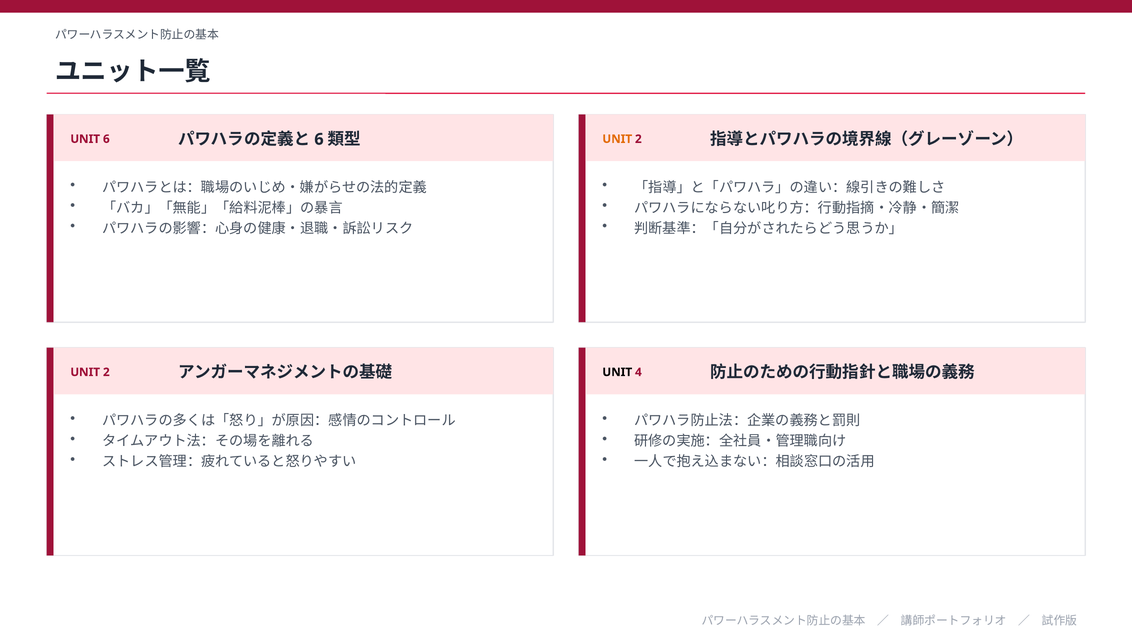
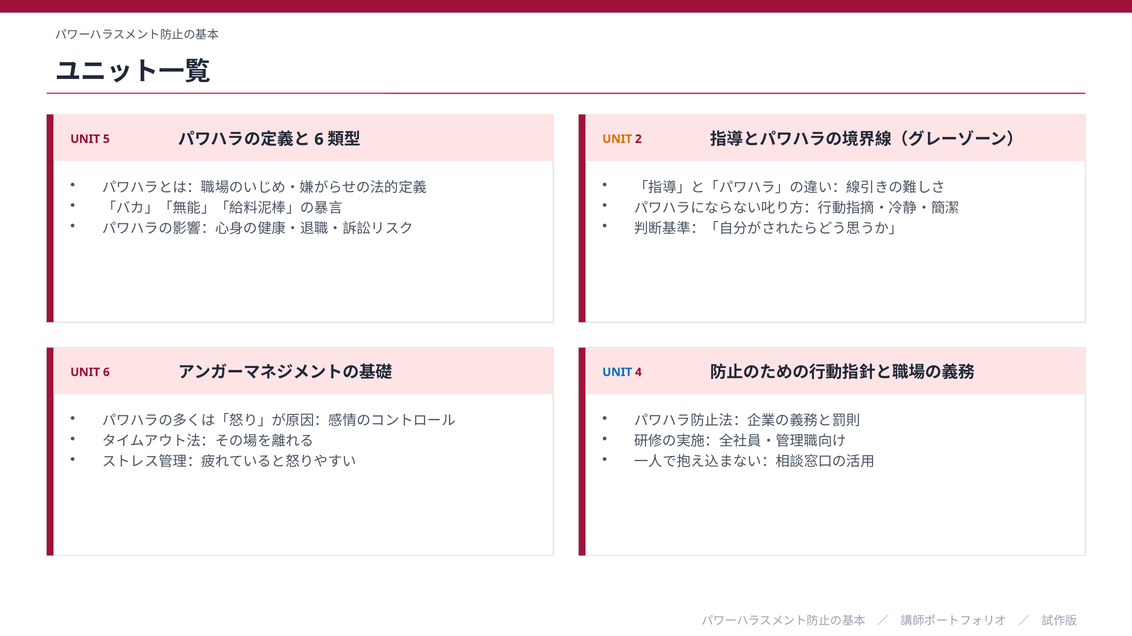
UNIT 6: 6 -> 5 (106, 139)
2: 2 -> 6 (106, 373)
UNIT colour: black -> blue (617, 373)
